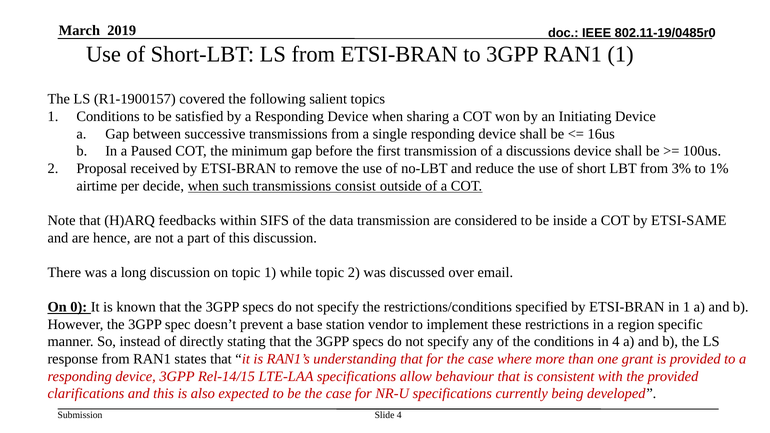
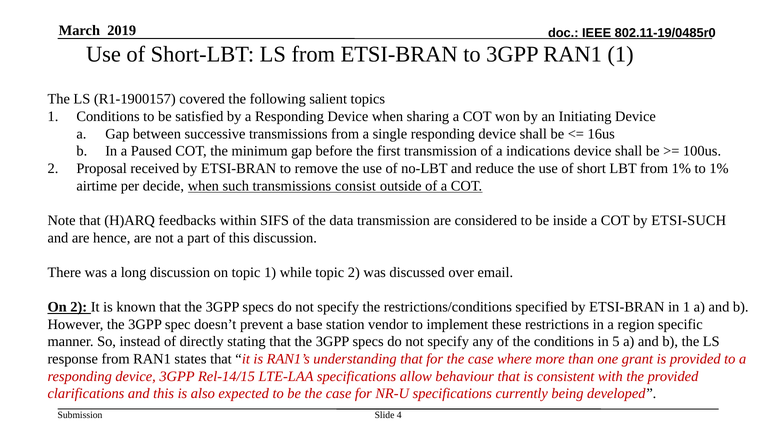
discussions: discussions -> indications (538, 151)
from 3%: 3% -> 1% (681, 169)
ETSI-SAME: ETSI-SAME -> ETSI-SUCH (689, 220)
On 0: 0 -> 2 (79, 307)
in 4: 4 -> 5 (616, 342)
